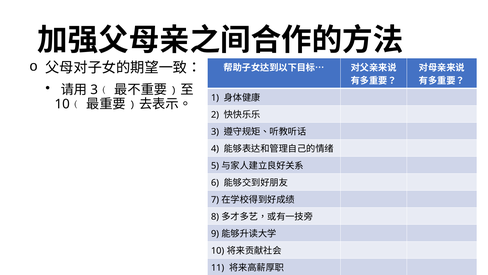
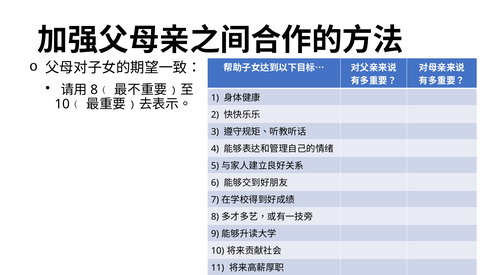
3: 3 -> 8 (94, 90)
